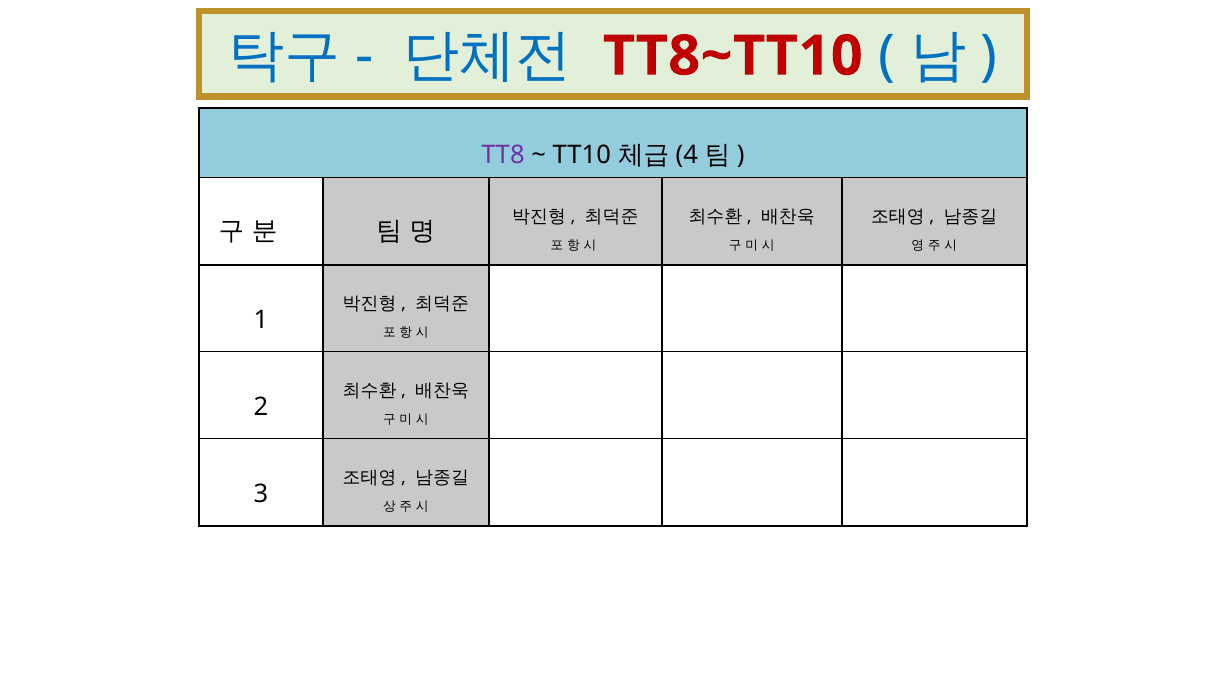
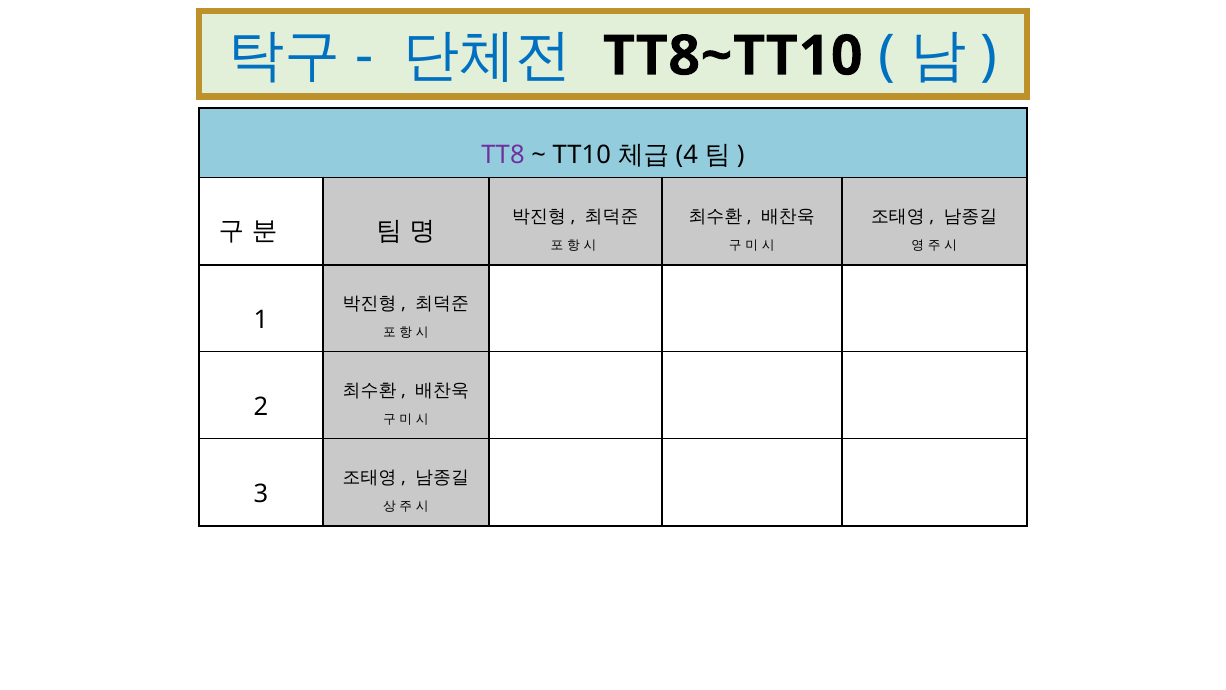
TT8~TT10 colour: red -> black (733, 56)
